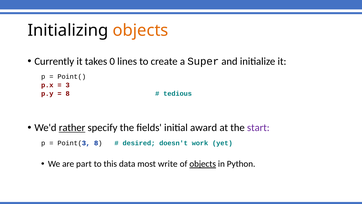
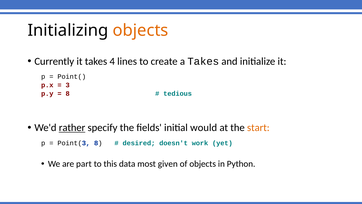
0: 0 -> 4 (112, 61)
a Super: Super -> Takes (203, 61)
award: award -> would (204, 127)
start colour: purple -> orange (258, 127)
write: write -> given (168, 164)
objects underline: present -> none (203, 164)
